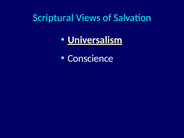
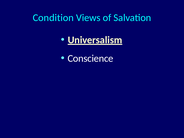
Scriptural: Scriptural -> Condition (53, 18)
